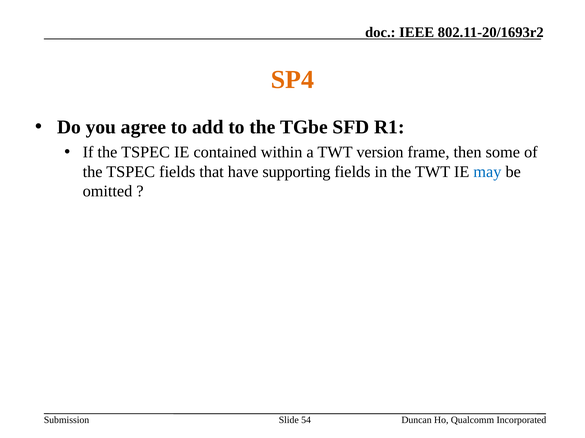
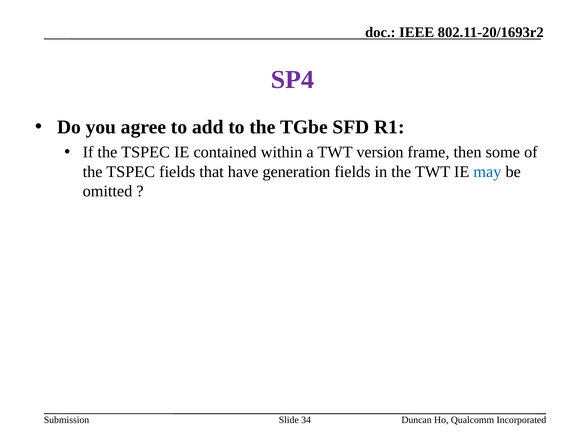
SP4 colour: orange -> purple (292, 80)
supporting: supporting -> generation (296, 172)
54: 54 -> 34 (306, 421)
